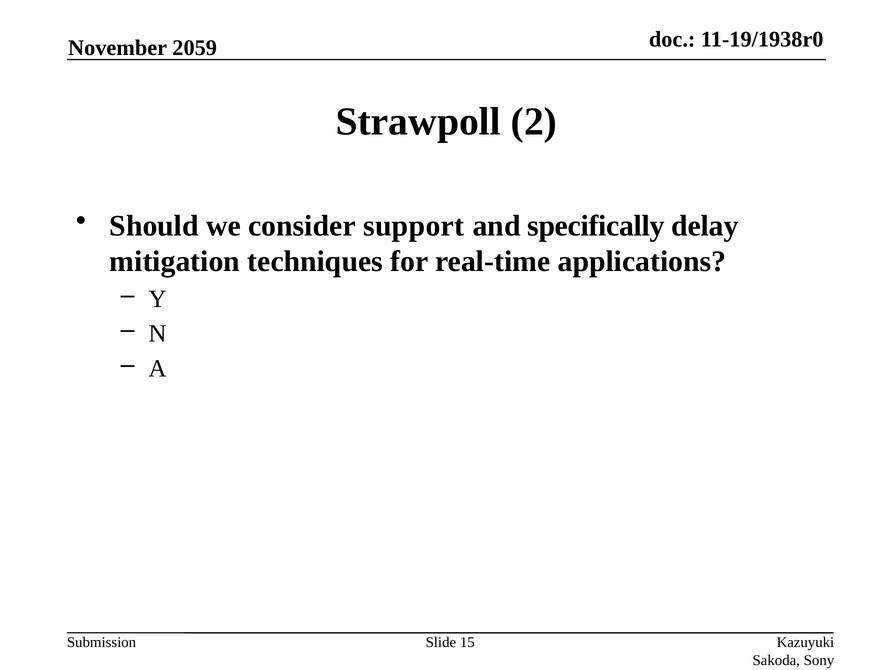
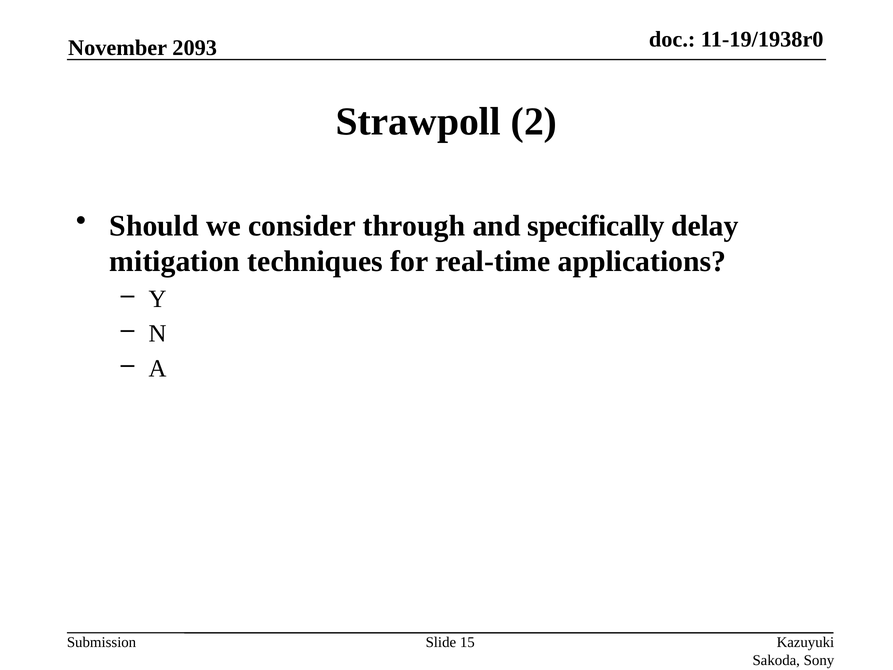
2059: 2059 -> 2093 (195, 48)
support: support -> through (414, 226)
